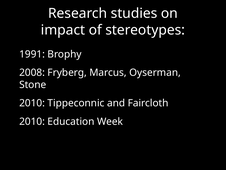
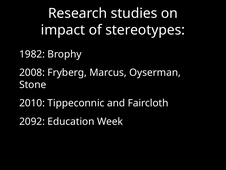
1991: 1991 -> 1982 (32, 54)
2010: 2010 -> 2092 (32, 121)
